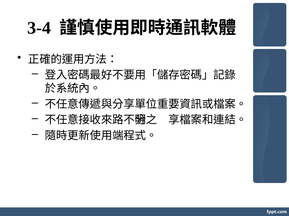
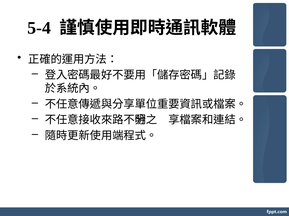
3-4: 3-4 -> 5-4 (39, 28)
